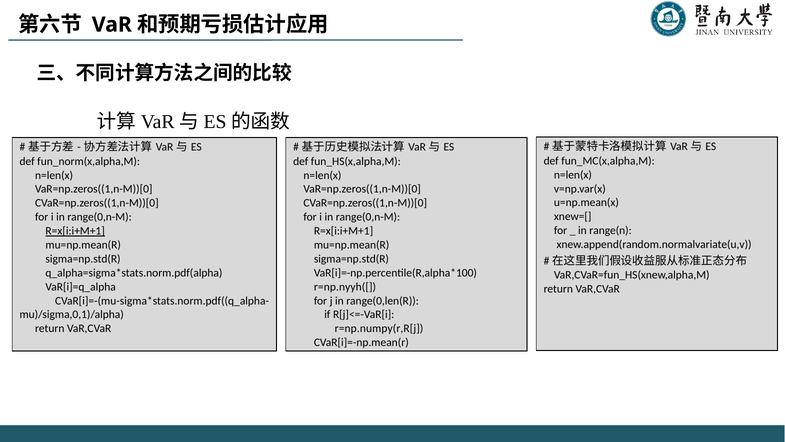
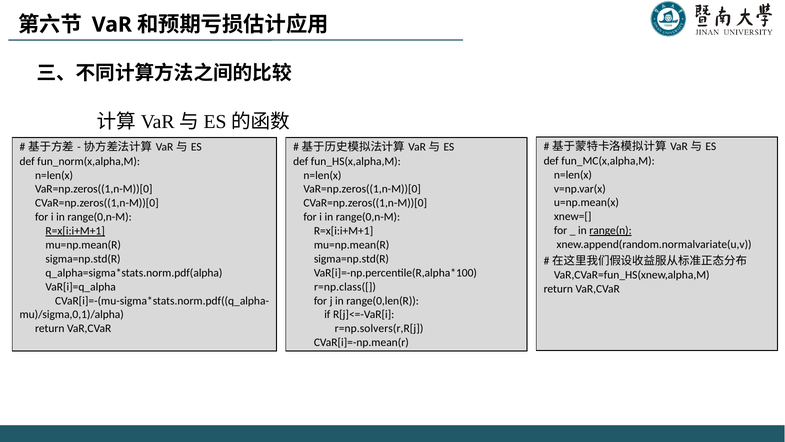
range(n underline: none -> present (611, 230)
r=np.nyyh([: r=np.nyyh([ -> r=np.class([ (345, 287)
r=np.numpy(r,R[j: r=np.numpy(r,R[j -> r=np.solvers(r,R[j (379, 328)
